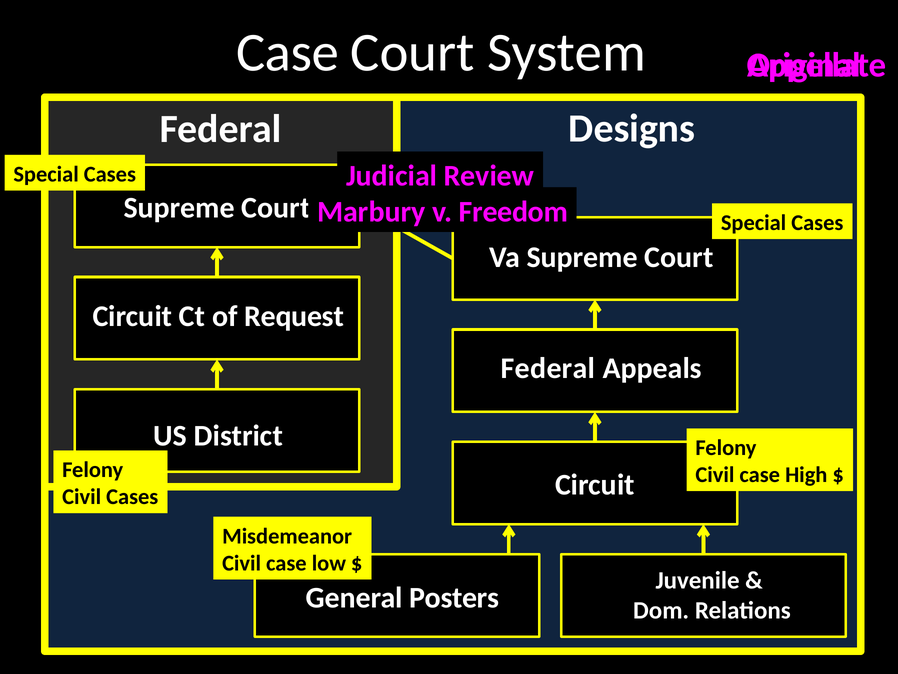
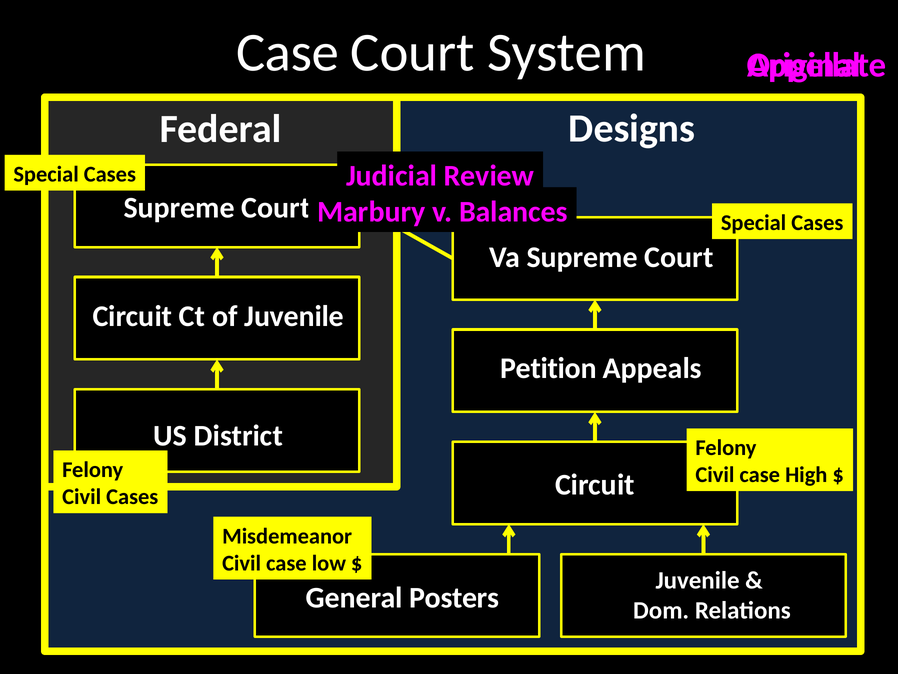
Freedom: Freedom -> Balances (513, 212)
of Request: Request -> Juvenile (294, 316)
Federal: Federal -> Petition (548, 368)
